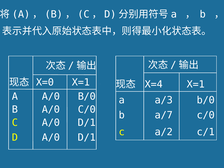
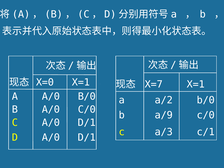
X=4: X=4 -> X=7 (154, 84)
a/3: a/3 -> a/2 (164, 100)
a/7: a/7 -> a/9 (164, 115)
a/2: a/2 -> a/3 (164, 132)
